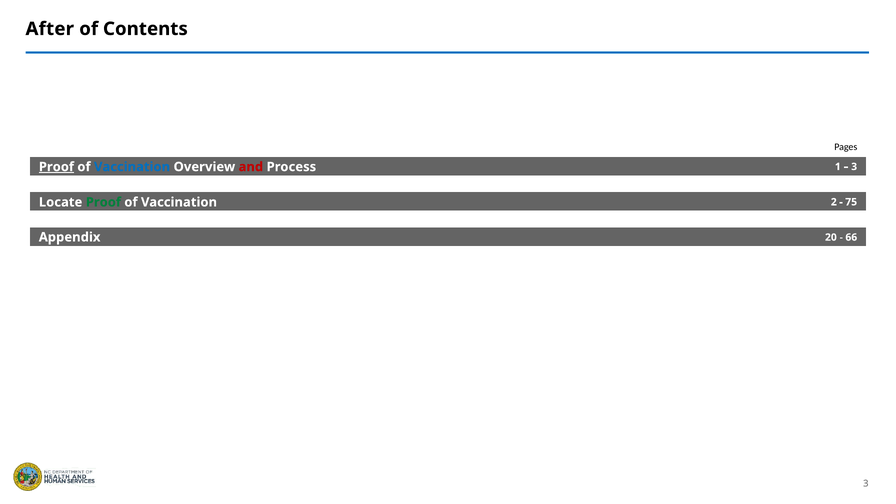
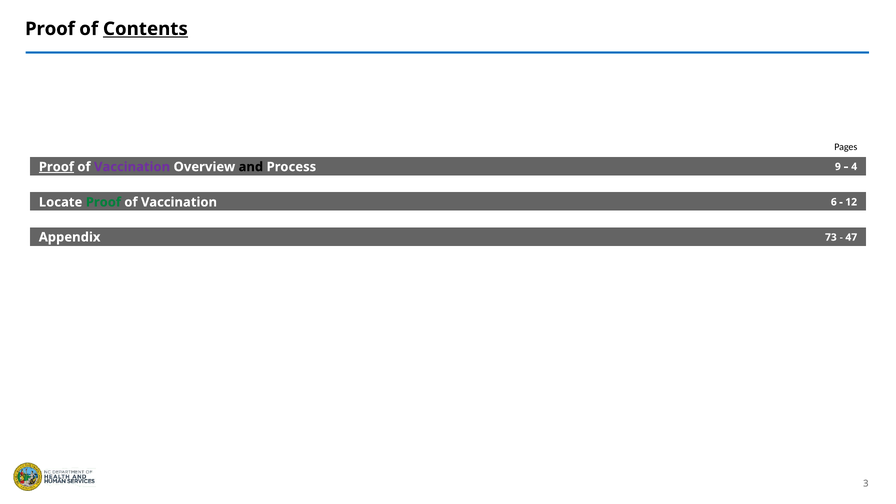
After: After -> Proof (50, 29)
Contents underline: none -> present (145, 29)
Vaccination colour: blue -> purple (132, 167)
and colour: red -> black (251, 167)
1: 1 -> 9 (838, 167)
3: 3 -> 4 (854, 167)
2: 2 -> 6 (834, 202)
75: 75 -> 12 (851, 202)
20: 20 -> 73 (831, 237)
66: 66 -> 47 (851, 237)
